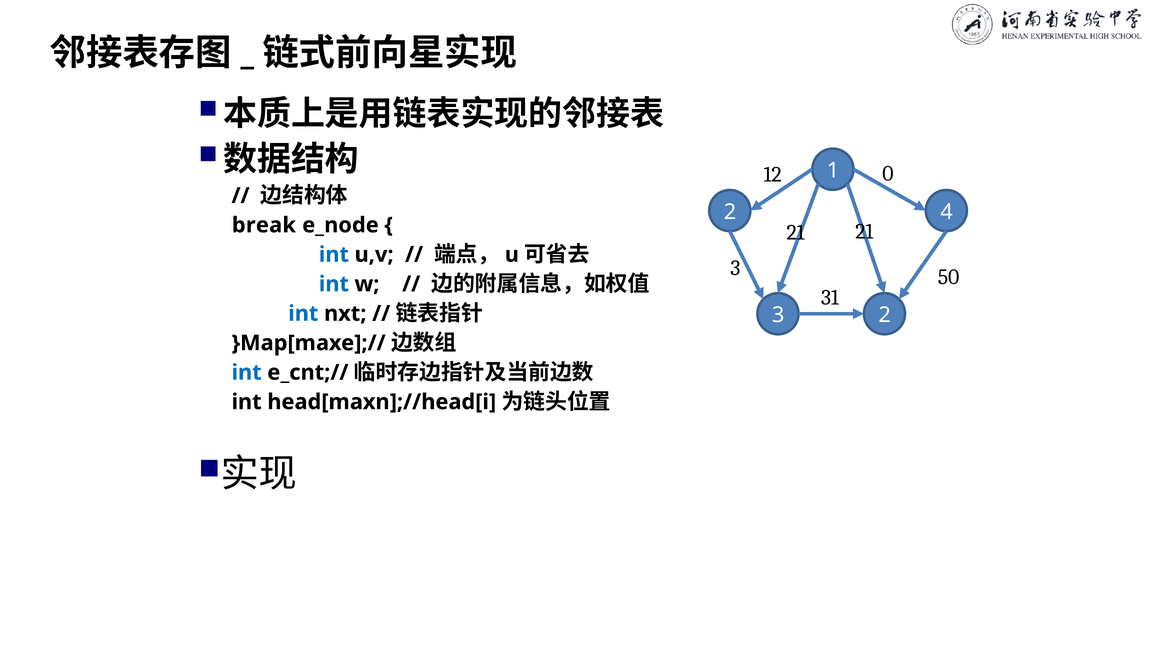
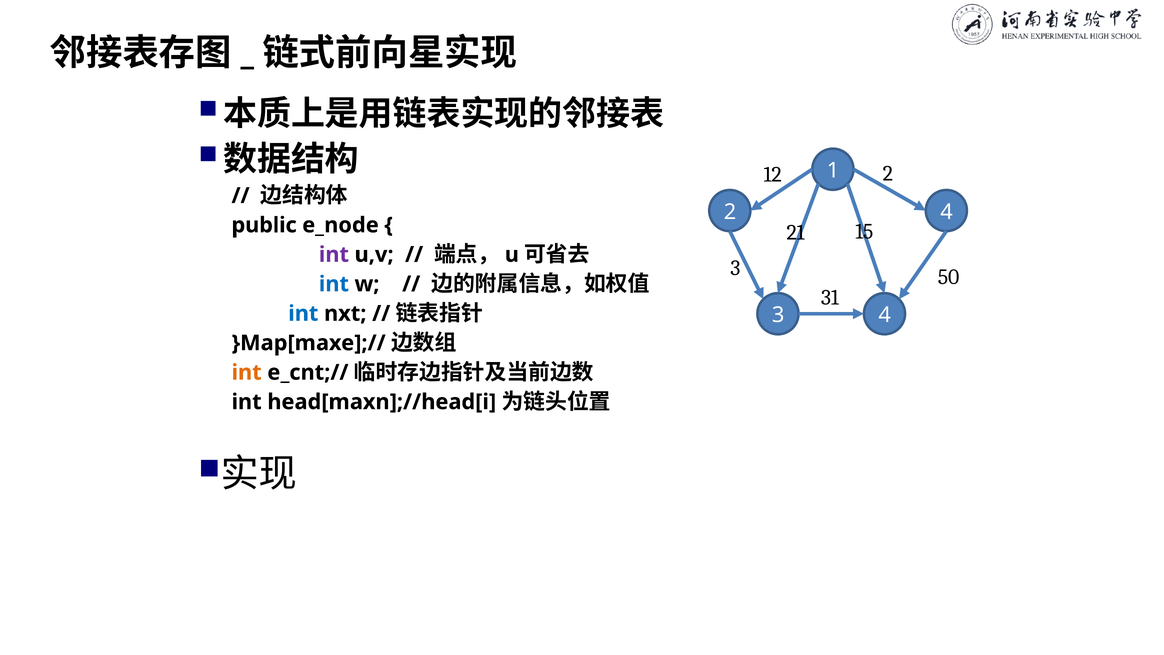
12 0: 0 -> 2 (888, 174)
break: break -> public (264, 225)
21 21: 21 -> 15 (864, 231)
int colour: blue -> purple (334, 255)
3 2: 2 -> 4 (885, 315)
int colour: blue -> orange (247, 372)
